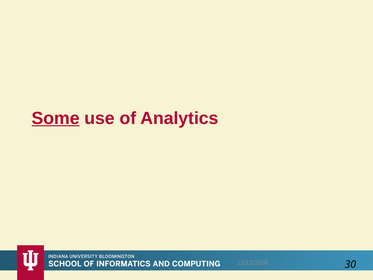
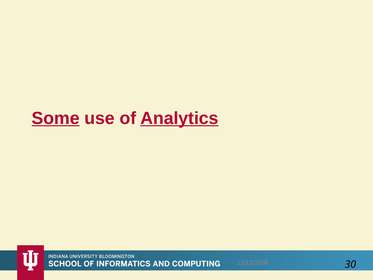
Analytics underline: none -> present (179, 118)
